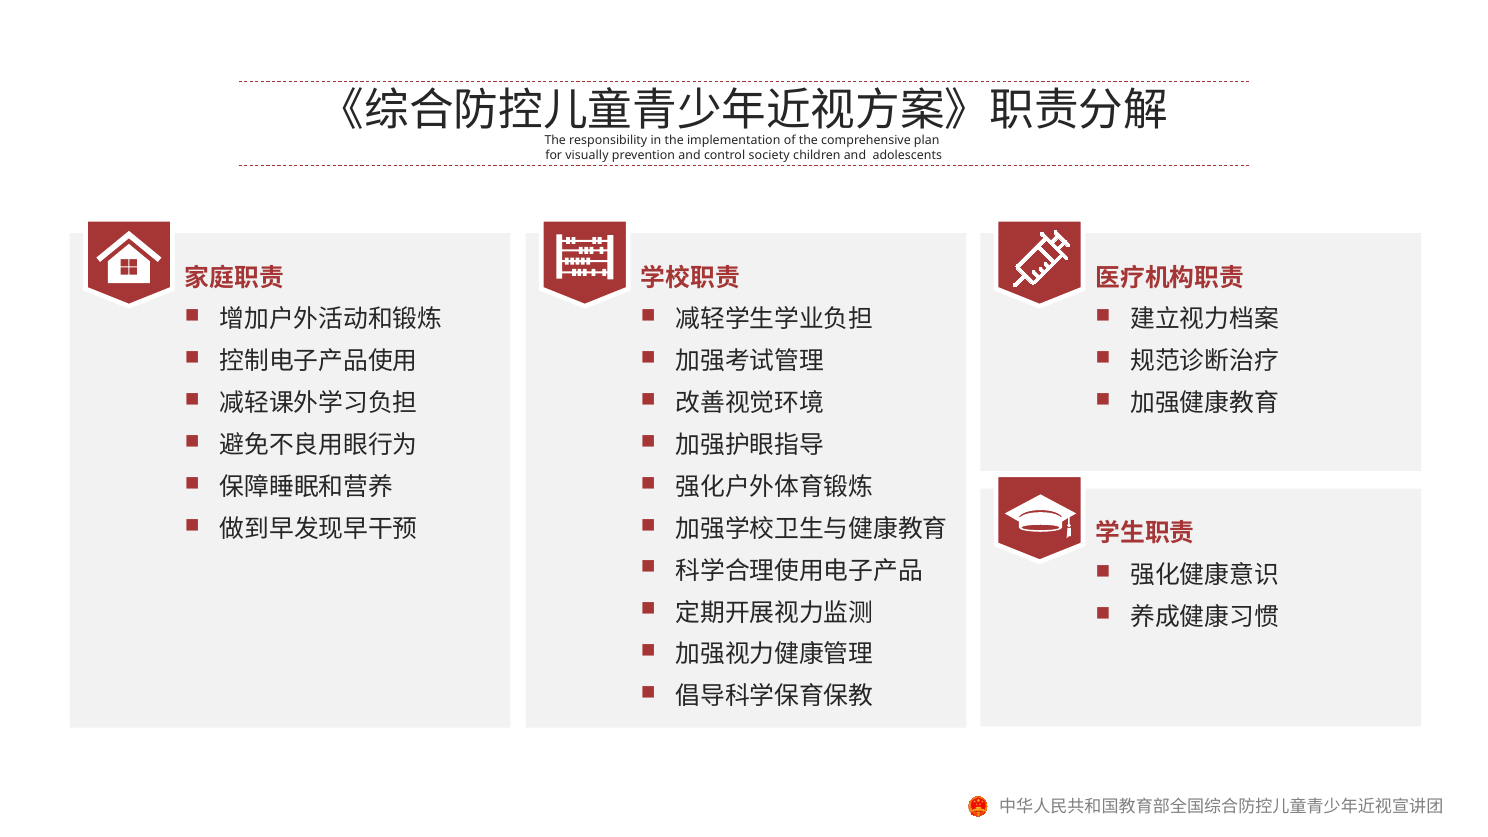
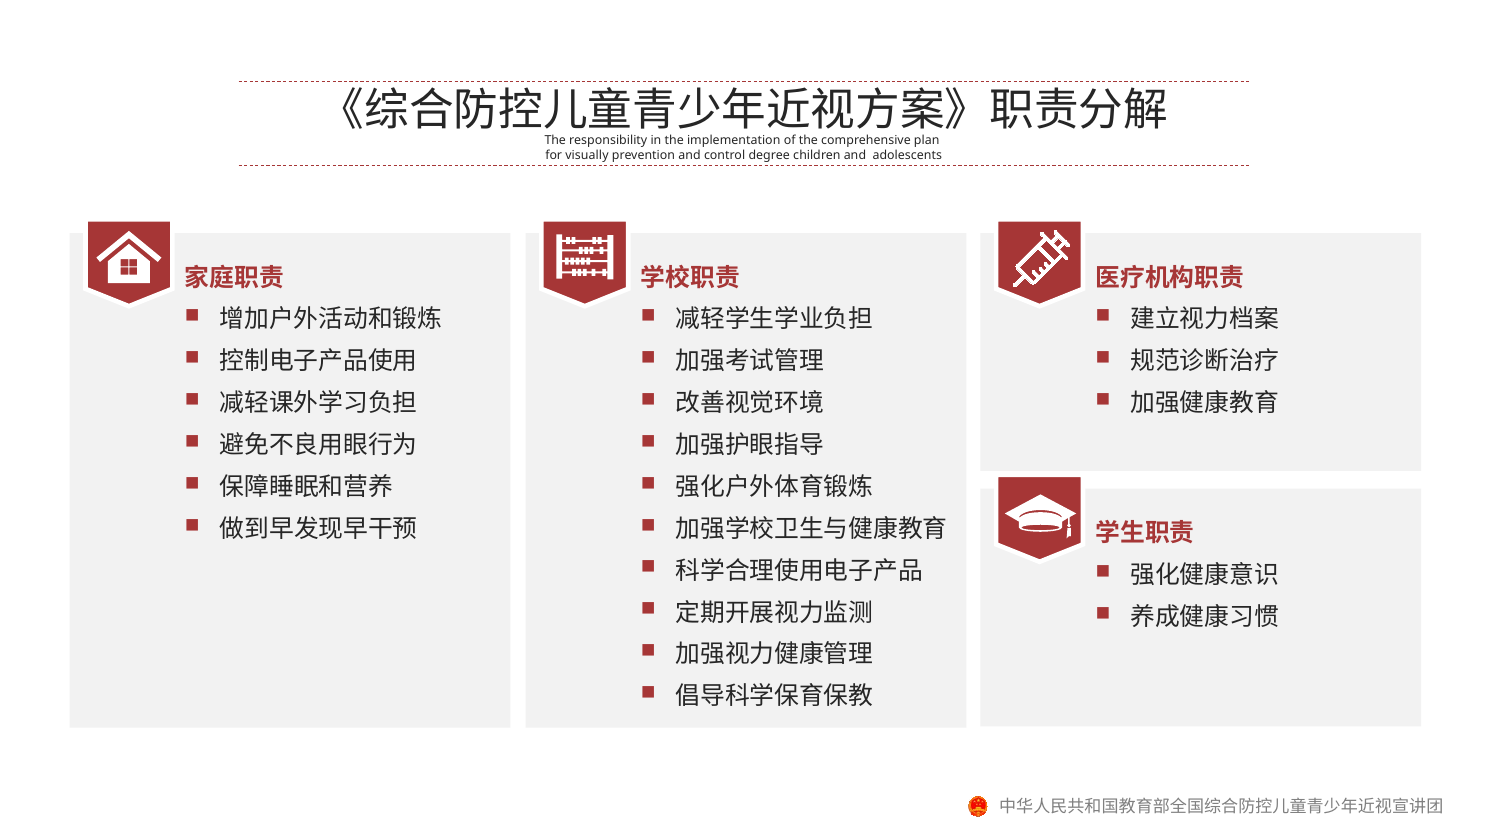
society: society -> degree (769, 155)
